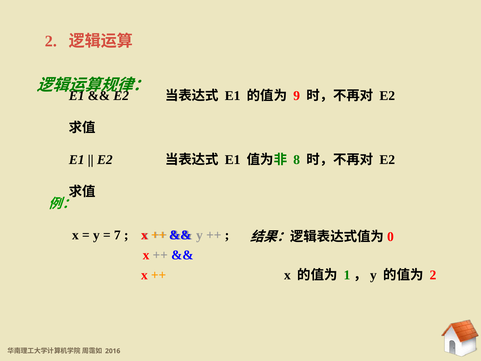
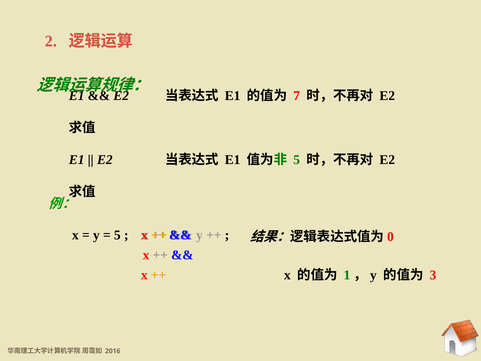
9: 9 -> 7 (297, 96)
8: 8 -> 5 (297, 160)
7: 7 -> 5 (117, 235)
2: 2 -> 3 (433, 275)
